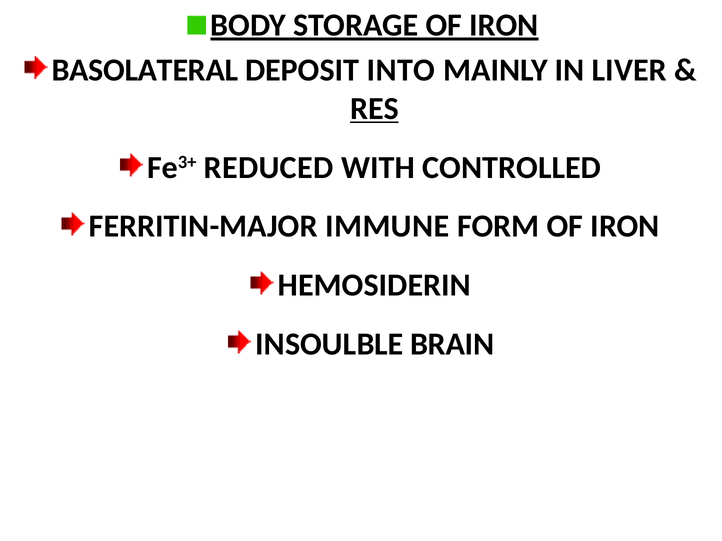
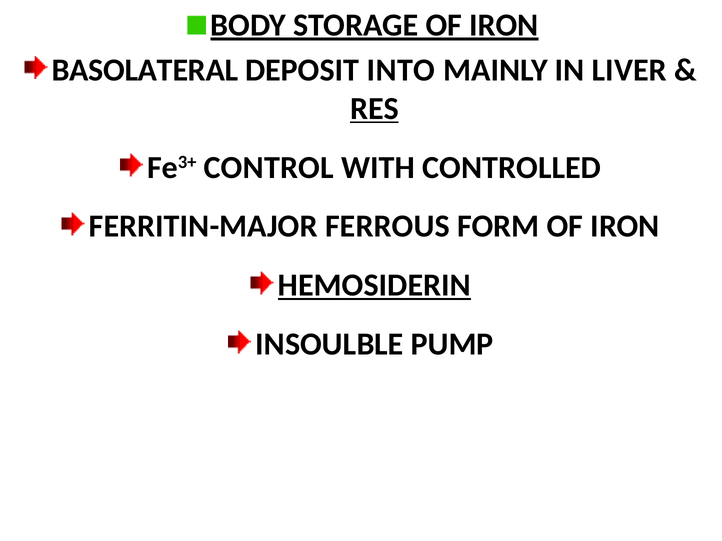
REDUCED: REDUCED -> CONTROL (269, 168)
IMMUNE: IMMUNE -> FERROUS (387, 227)
HEMOSIDERIN underline: none -> present (374, 286)
BRAIN: BRAIN -> PUMP (452, 345)
